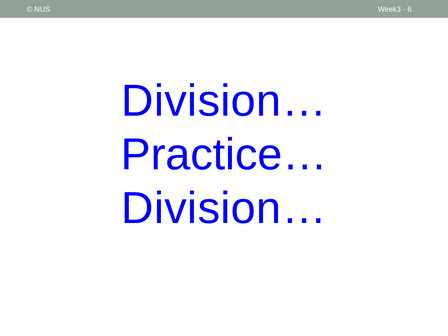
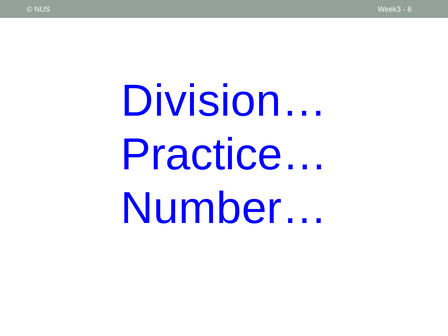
Division…: Division… -> Number… (224, 208)
